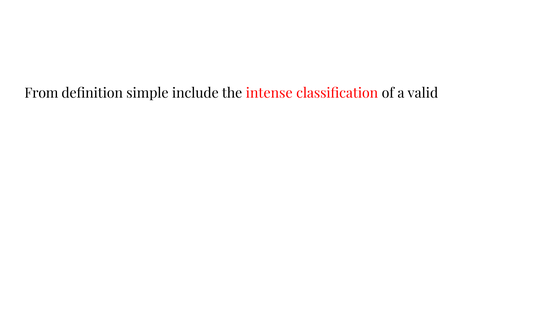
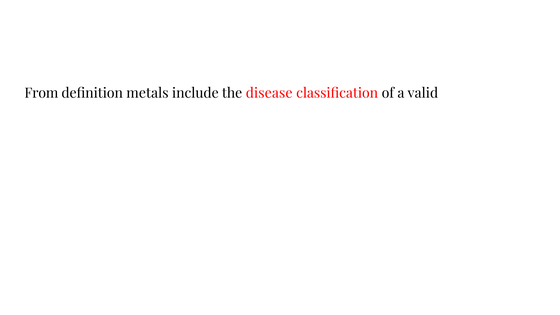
simple: simple -> metals (147, 93)
intense: intense -> disease (269, 93)
